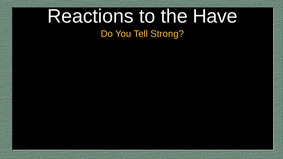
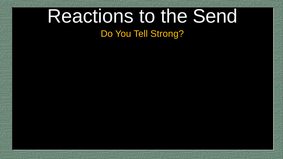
Have: Have -> Send (215, 16)
